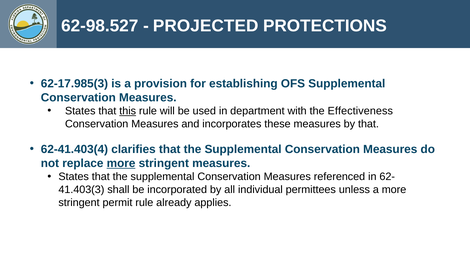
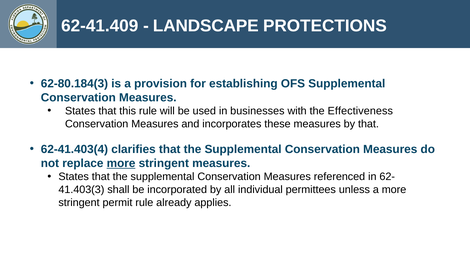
62-98.527: 62-98.527 -> 62-41.409 (100, 26)
PROJECTED: PROJECTED -> LANDSCAPE (206, 26)
62-17.985(3: 62-17.985(3 -> 62-80.184(3 (74, 84)
this underline: present -> none (128, 111)
department: department -> businesses (257, 111)
